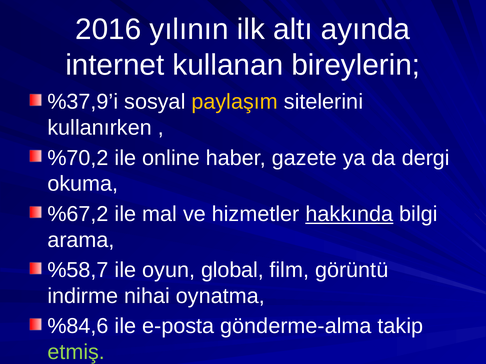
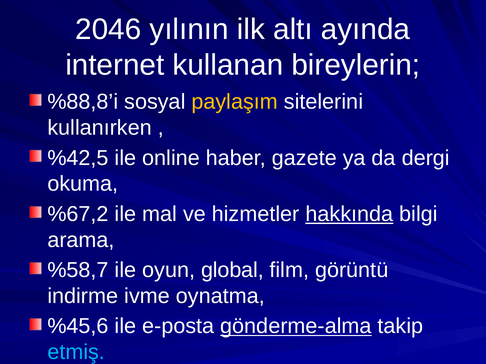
2016: 2016 -> 2046 (108, 29)
%37,9’i: %37,9’i -> %88,8’i (83, 102)
%70,2: %70,2 -> %42,5 (78, 158)
nihai: nihai -> ivme (147, 296)
%84,6: %84,6 -> %45,6 (78, 327)
gönderme-alma underline: none -> present (296, 327)
etmiş colour: light green -> light blue (76, 353)
